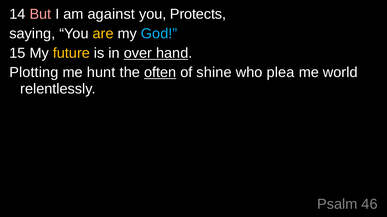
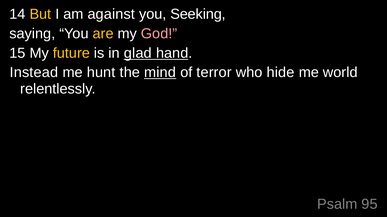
But colour: pink -> yellow (40, 14)
Protects: Protects -> Seeking (198, 14)
God colour: light blue -> pink (159, 34)
over: over -> glad (138, 53)
Plotting: Plotting -> Instead (34, 73)
often: often -> mind (160, 73)
shine: shine -> terror (214, 73)
plea: plea -> hide (281, 73)
46: 46 -> 95 (370, 205)
